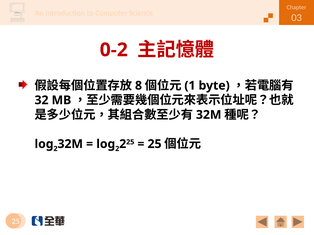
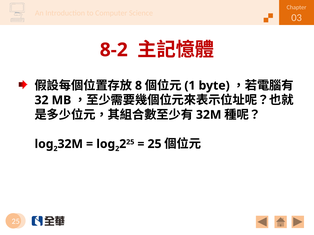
0-2: 0-2 -> 8-2 (114, 50)
